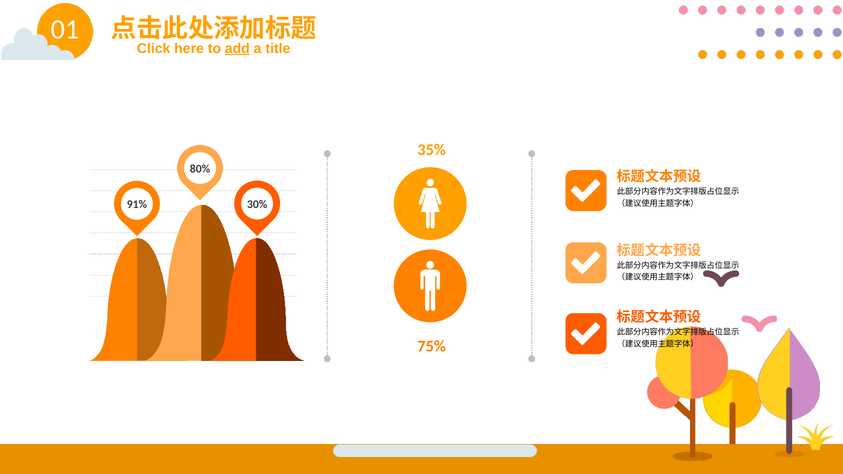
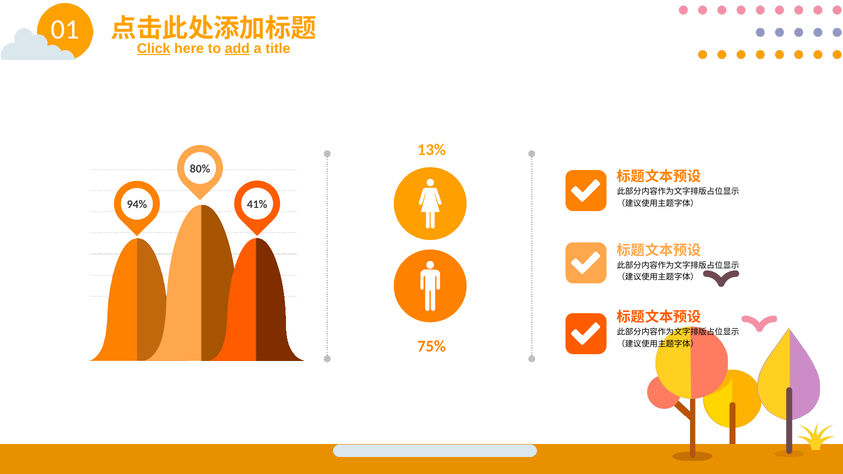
Click underline: none -> present (154, 48)
35%: 35% -> 13% (432, 150)
30%: 30% -> 41% (257, 204)
91%: 91% -> 94% (137, 205)
